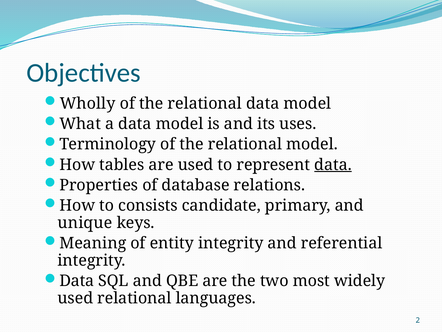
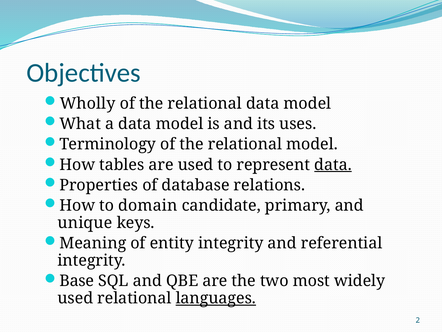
consists: consists -> domain (148, 205)
Data: Data -> Base (77, 281)
languages underline: none -> present (216, 298)
